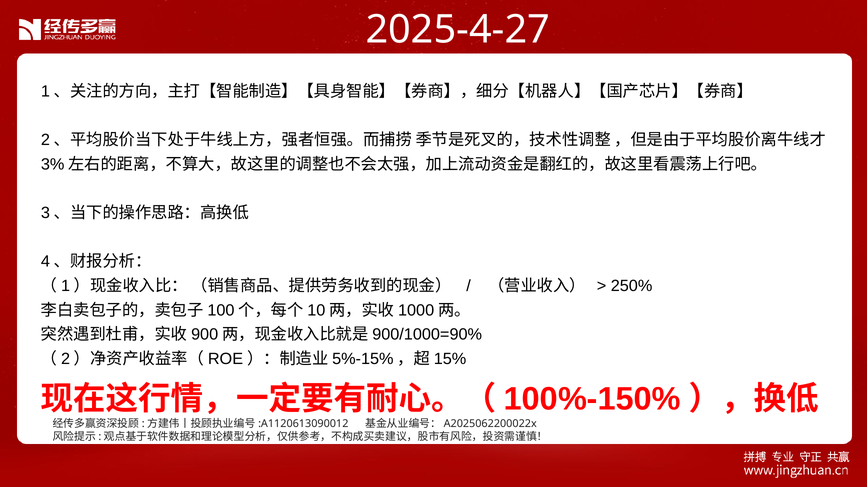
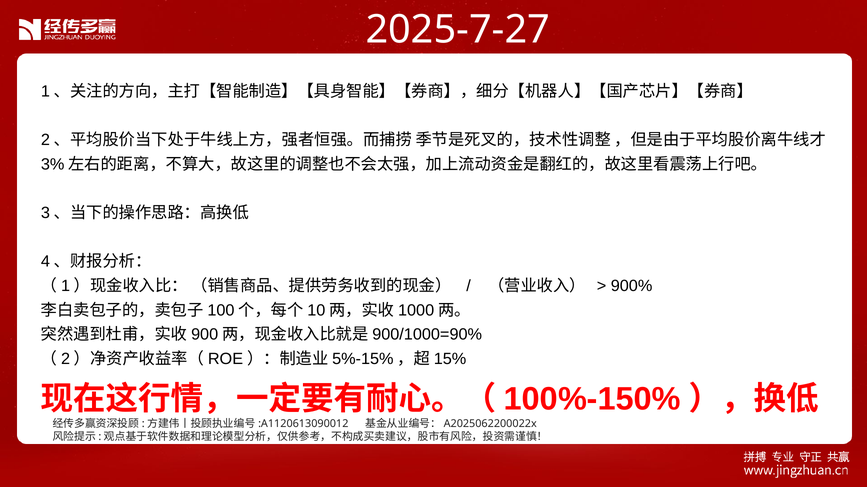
2025-4-27: 2025-4-27 -> 2025-7-27 (458, 30)
250%: 250% -> 900% (632, 286)
